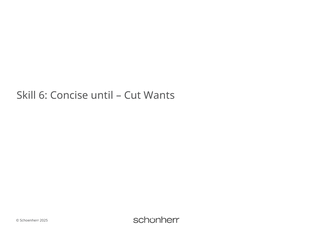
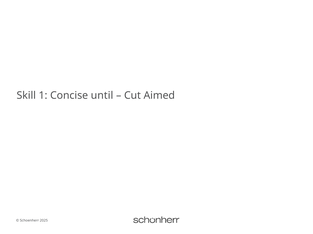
6: 6 -> 1 (43, 96)
Wants: Wants -> Aimed (159, 96)
